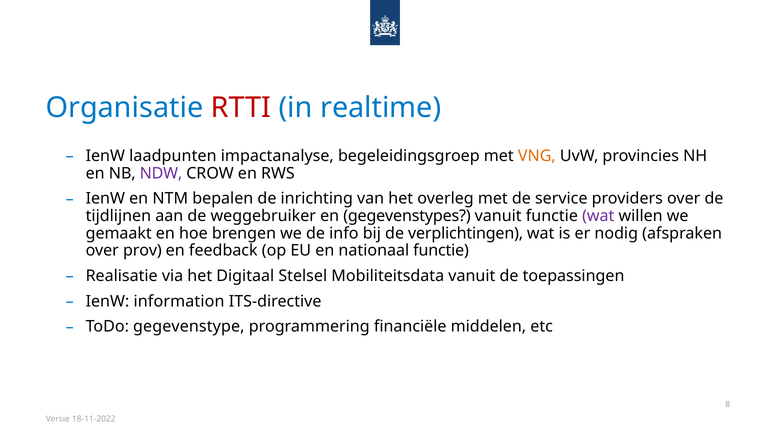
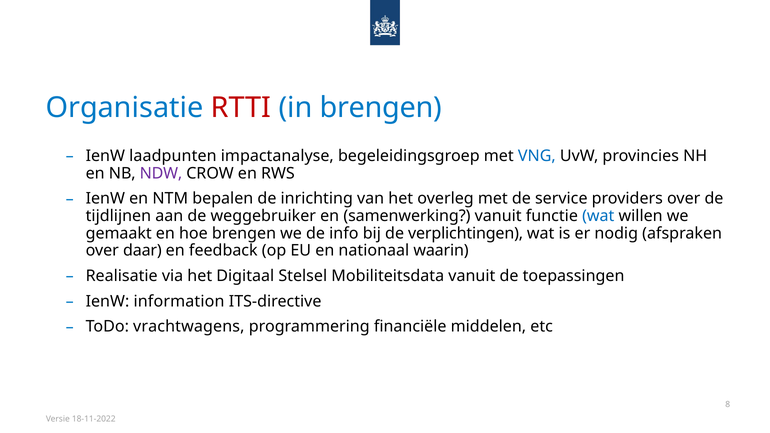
in realtime: realtime -> brengen (381, 108)
VNG colour: orange -> blue (537, 156)
gegevenstypes: gegevenstypes -> samenwerking (407, 216)
wat colour: purple -> blue (598, 216)
prov: prov -> daar (142, 251)
nationaal functie: functie -> waarin (441, 251)
gegevenstype: gegevenstype -> vrachtwagens (189, 327)
